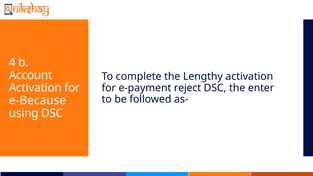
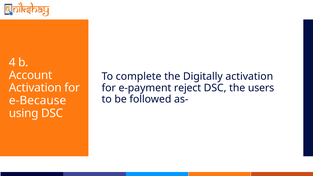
Lengthy: Lengthy -> Digitally (203, 77)
enter: enter -> users (261, 88)
